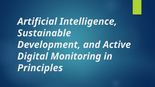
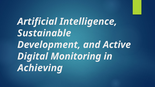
Principles: Principles -> Achieving (40, 68)
